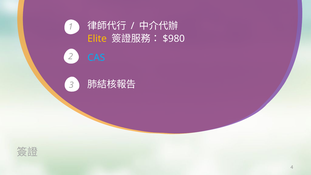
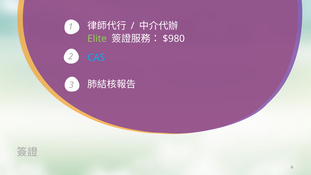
Elite colour: yellow -> light green (97, 39)
